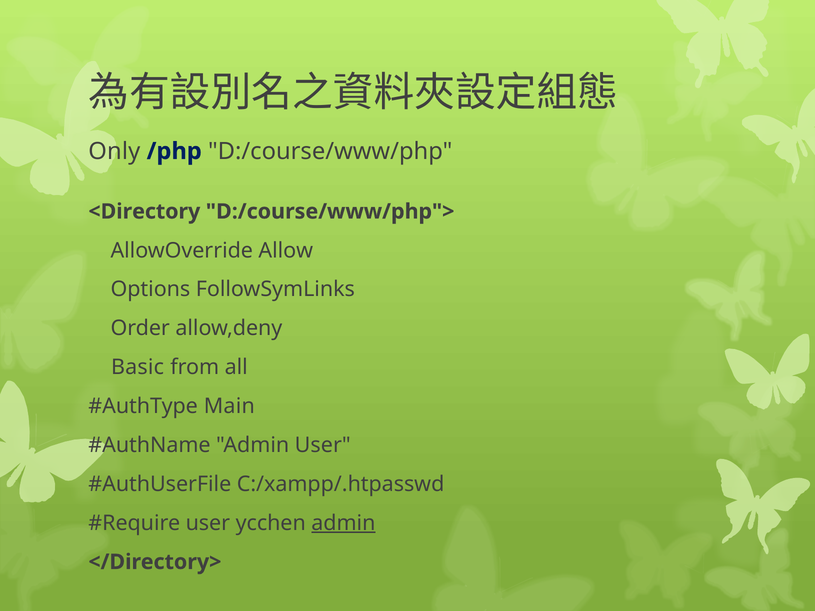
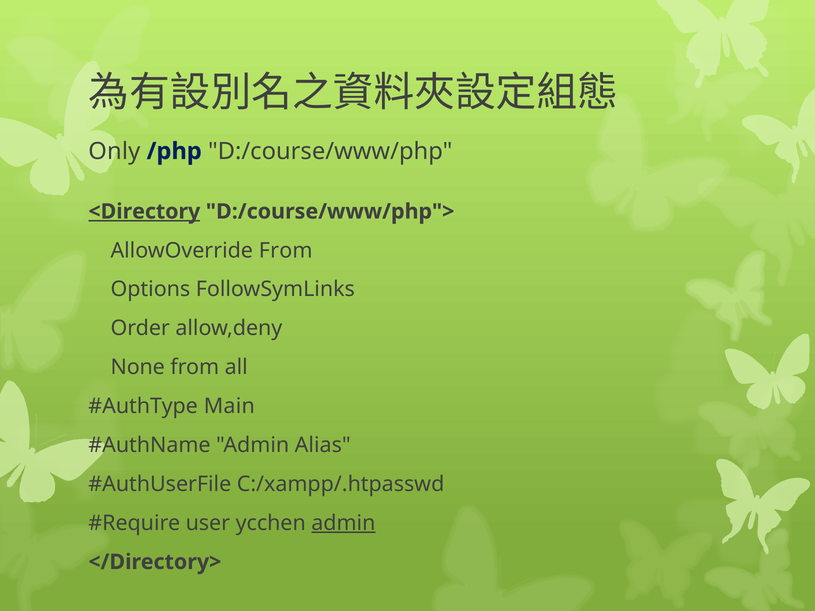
<Directory underline: none -> present (144, 212)
AllowOverride Allow: Allow -> From (286, 251)
Basic: Basic -> None (138, 367)
Admin User: User -> Alias (323, 445)
